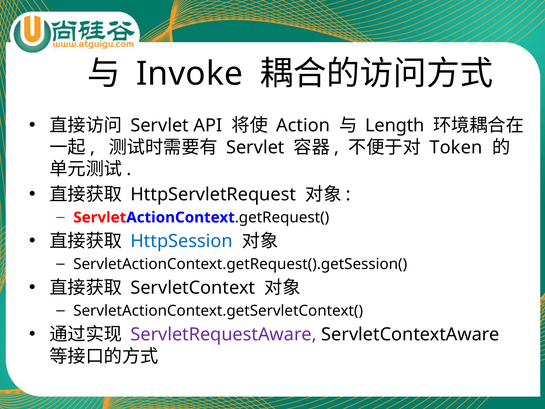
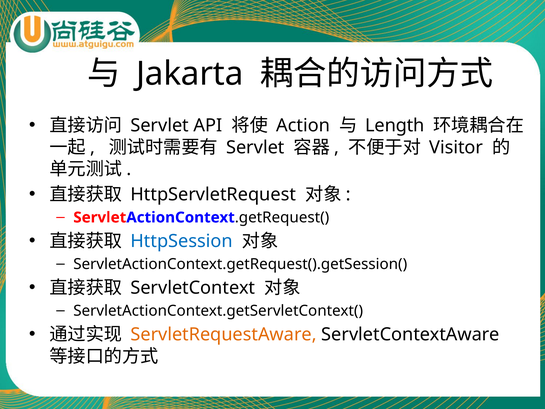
Invoke: Invoke -> Jakarta (190, 74)
Token: Token -> Visitor (456, 147)
ServletRequestAware colour: purple -> orange (224, 334)
